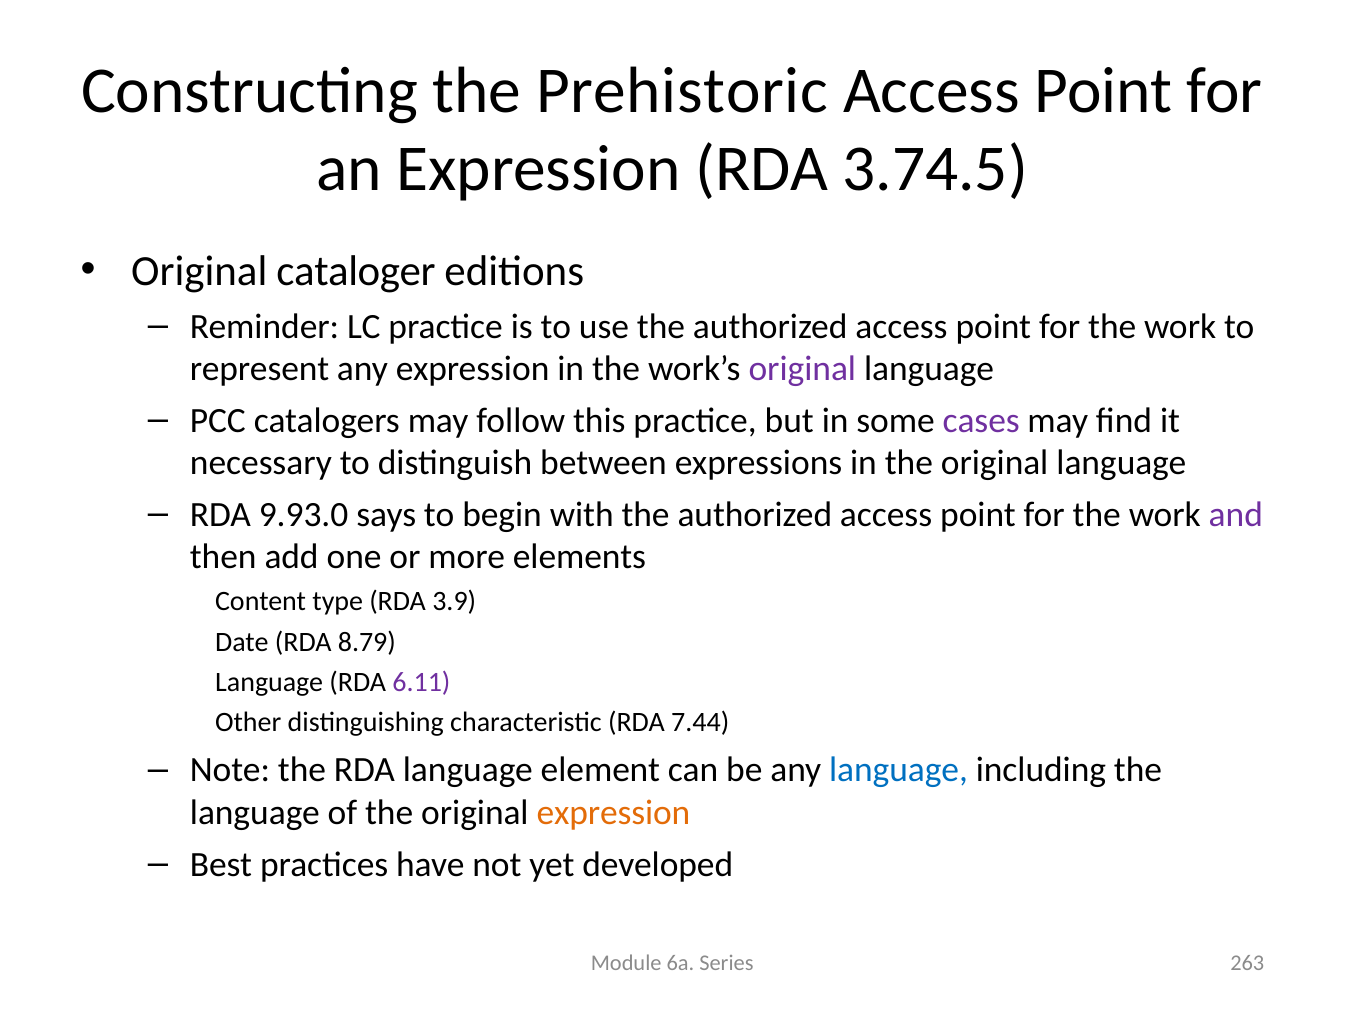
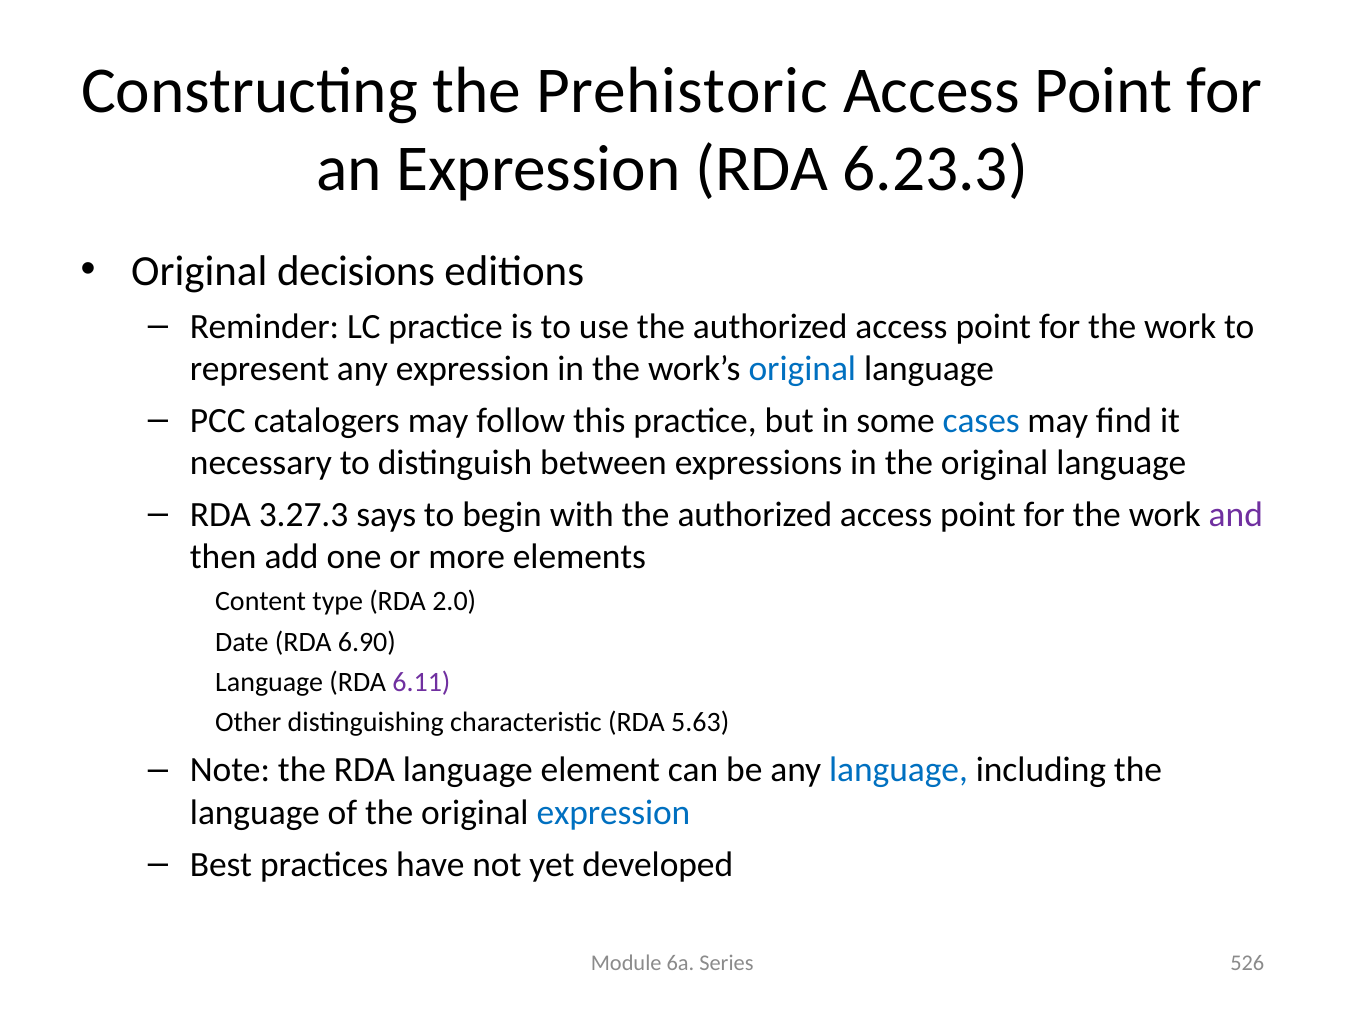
3.74.5: 3.74.5 -> 6.23.3 (935, 169)
cataloger: cataloger -> decisions (356, 271)
original colour: purple -> blue (802, 369)
cases colour: purple -> blue (981, 420)
9.93.0: 9.93.0 -> 3.27.3 (304, 515)
3.9: 3.9 -> 2.0 (454, 601)
8.79: 8.79 -> 6.90 (367, 642)
7.44: 7.44 -> 5.63 (700, 722)
expression colour: orange -> blue (613, 813)
263: 263 -> 526 (1247, 963)
